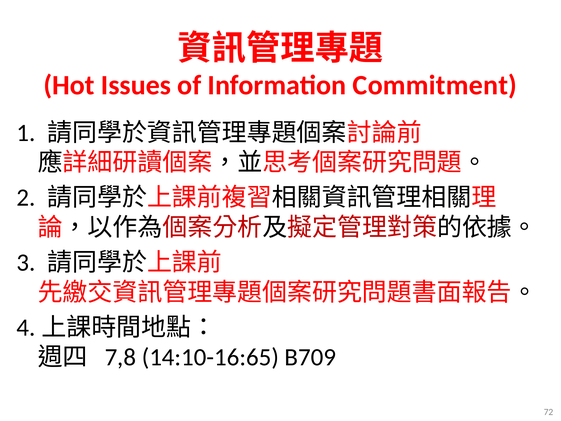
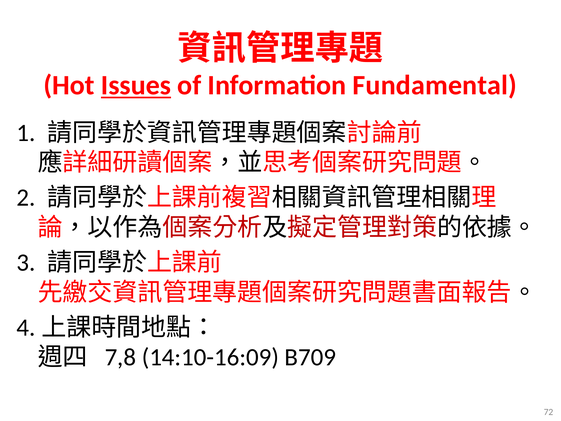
Issues underline: none -> present (136, 85)
Commitment: Commitment -> Fundamental (435, 85)
14:10-16:65: 14:10-16:65 -> 14:10-16:09 (210, 357)
